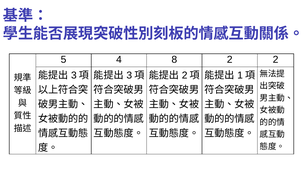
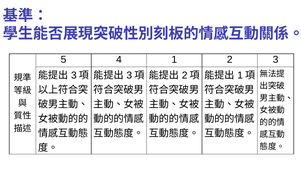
8: 8 -> 1 (174, 60)
2 2: 2 -> 3 (276, 60)
